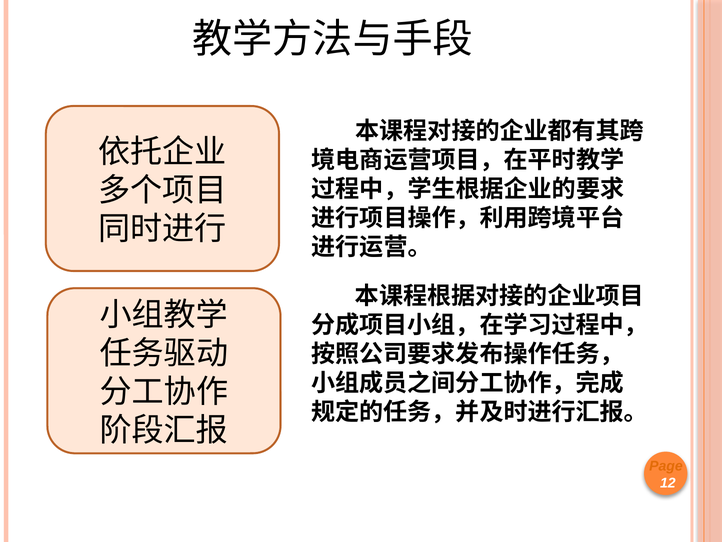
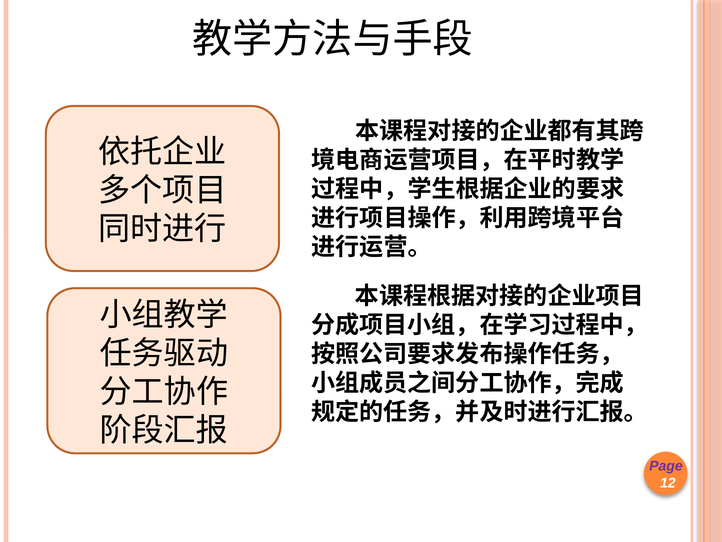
Page colour: orange -> purple (666, 466)
